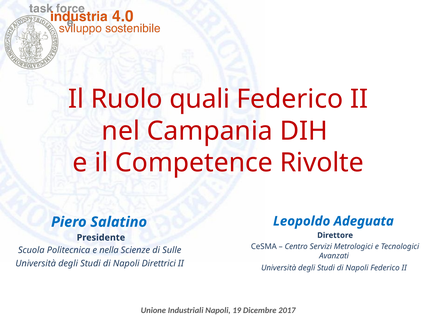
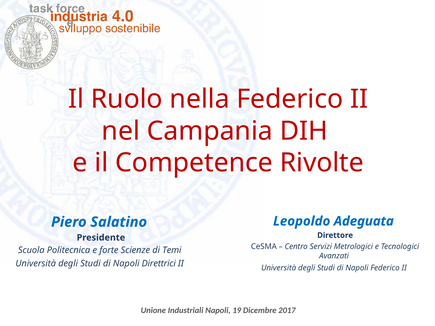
quali: quali -> nella (200, 99)
nella: nella -> forte (109, 250)
Sulle: Sulle -> Temi (172, 250)
